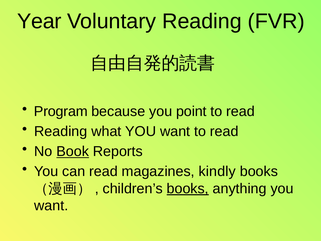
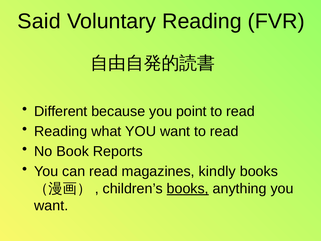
Year: Year -> Said (39, 21)
Program: Program -> Different (61, 111)
Book underline: present -> none (73, 151)
